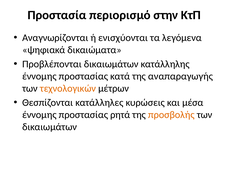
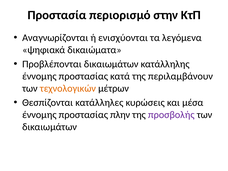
αναπαραγωγής: αναπαραγωγής -> περιλαμβάνουν (181, 76)
ρητά: ρητά -> πλην (120, 115)
προσβολής colour: orange -> purple (171, 115)
